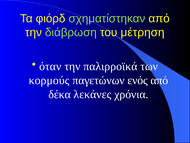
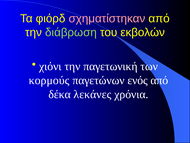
σχηματίστηκαν colour: light green -> pink (107, 18)
μέτρηση: μέτρηση -> εκβολών (143, 32)
όταν: όταν -> χιόνι (50, 66)
παλιρροϊκά: παλιρροϊκά -> παγετωνική (110, 66)
